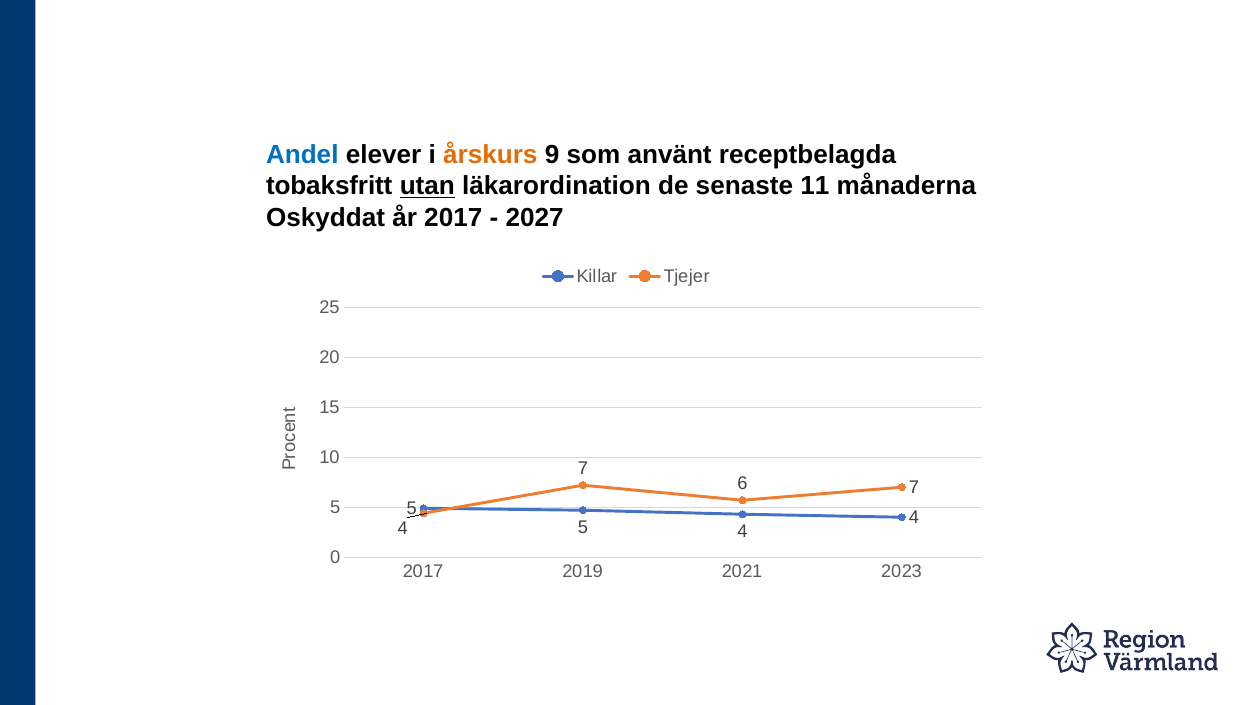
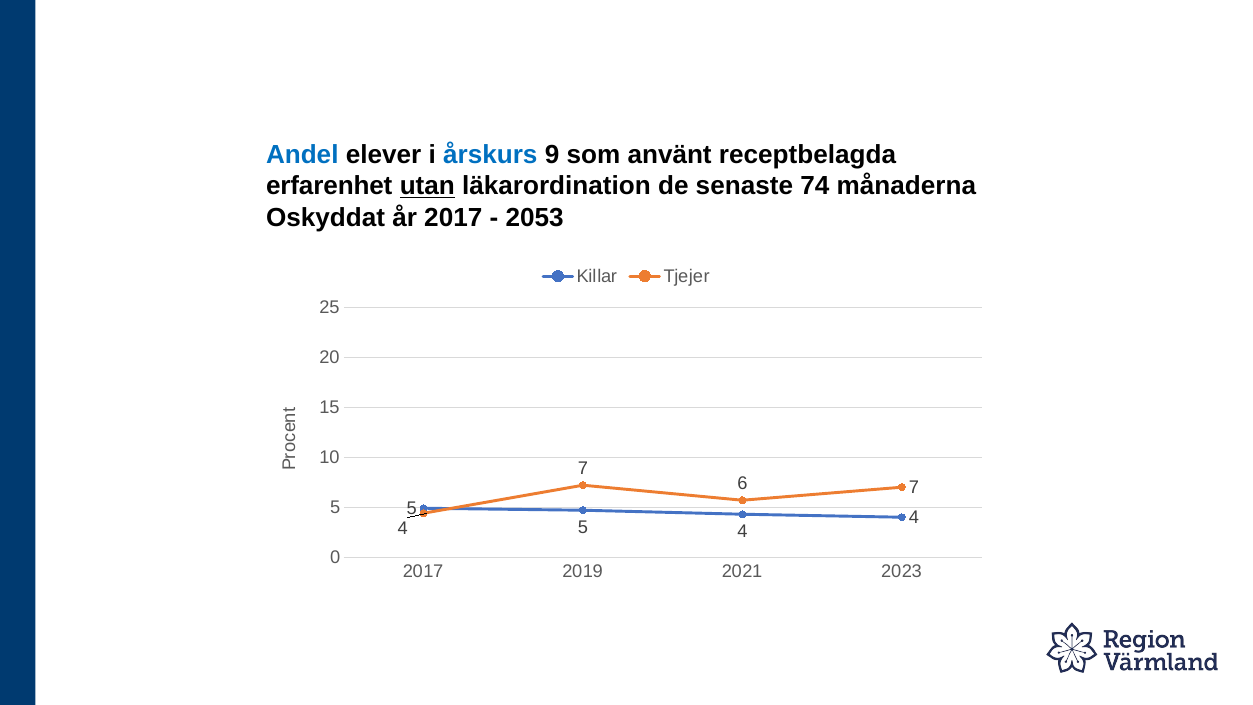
årskurs colour: orange -> blue (490, 155)
tobaksfritt: tobaksfritt -> erfarenhet (329, 186)
11: 11 -> 74 (815, 186)
2027: 2027 -> 2053 (535, 218)
